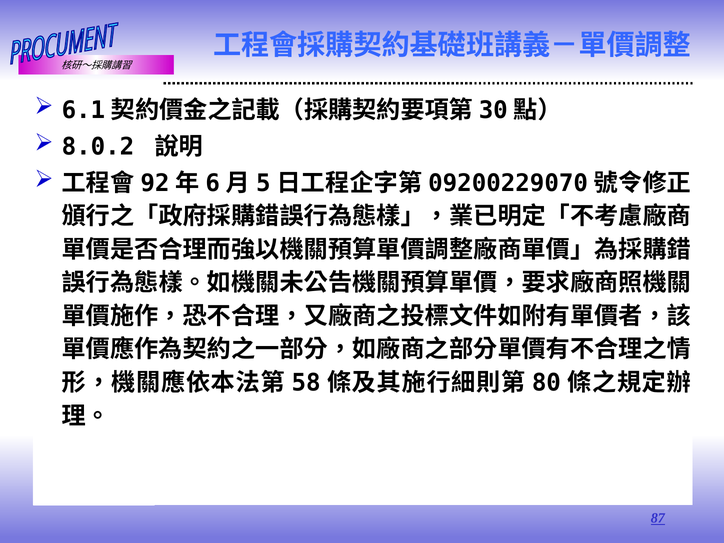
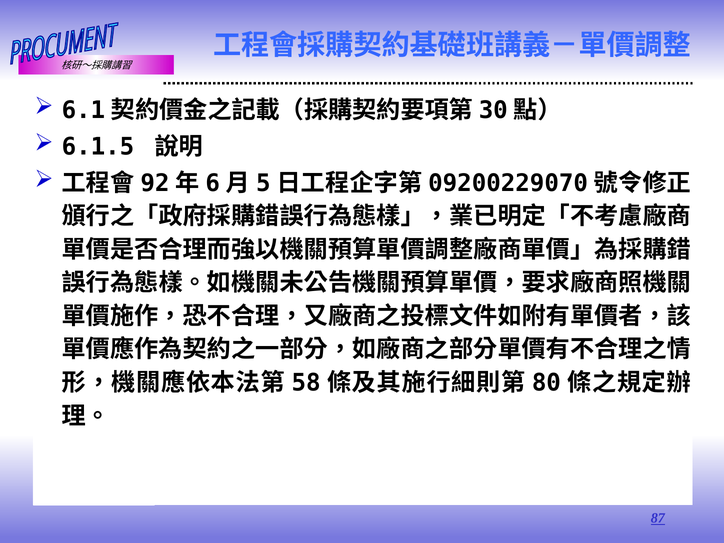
8.0.2: 8.0.2 -> 6.1.5 (98, 147)
